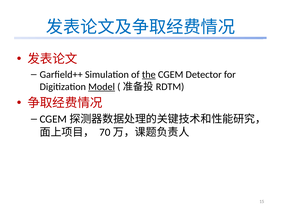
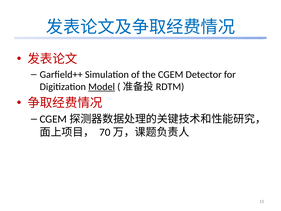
the underline: present -> none (149, 74)
